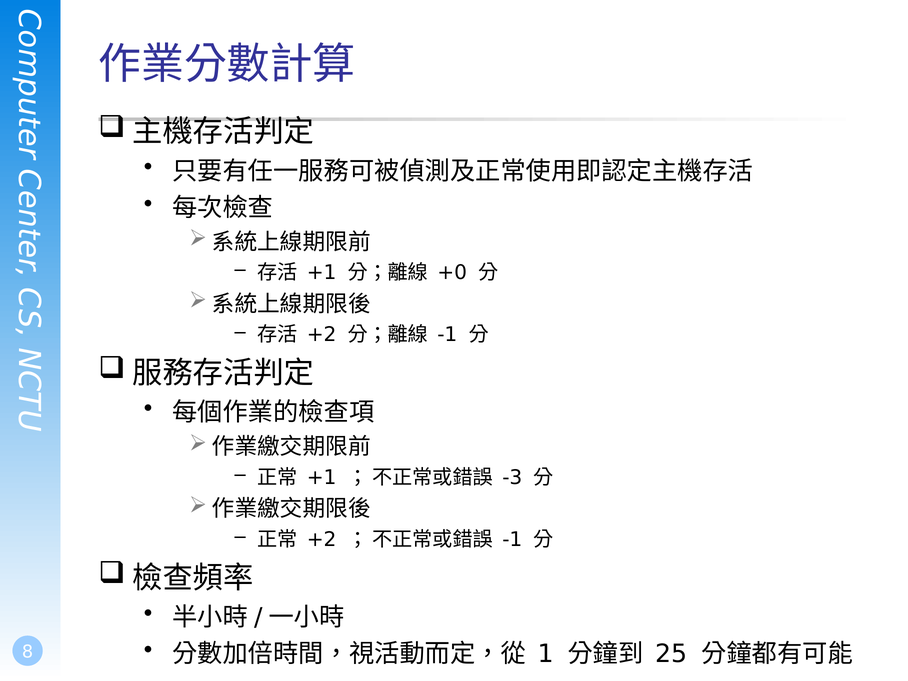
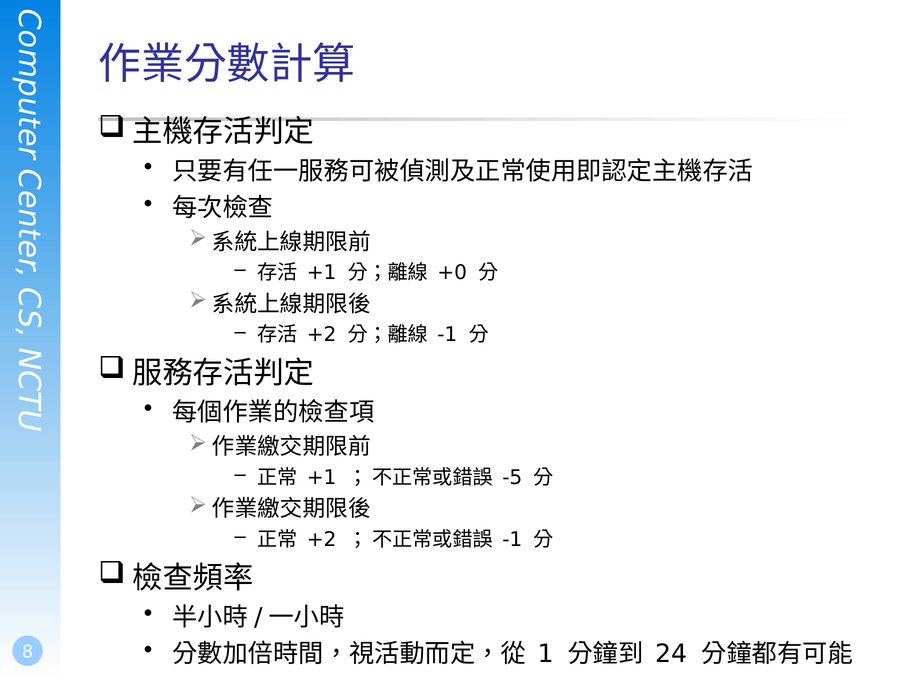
-3: -3 -> -5 (512, 477)
25: 25 -> 24 (671, 654)
